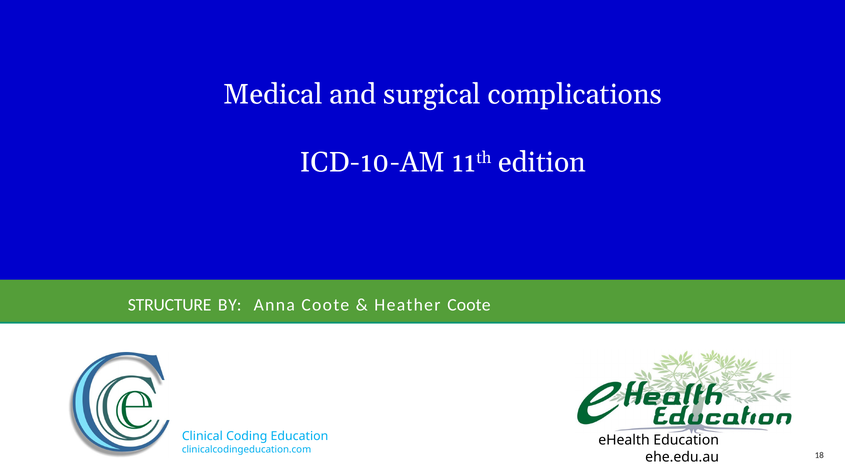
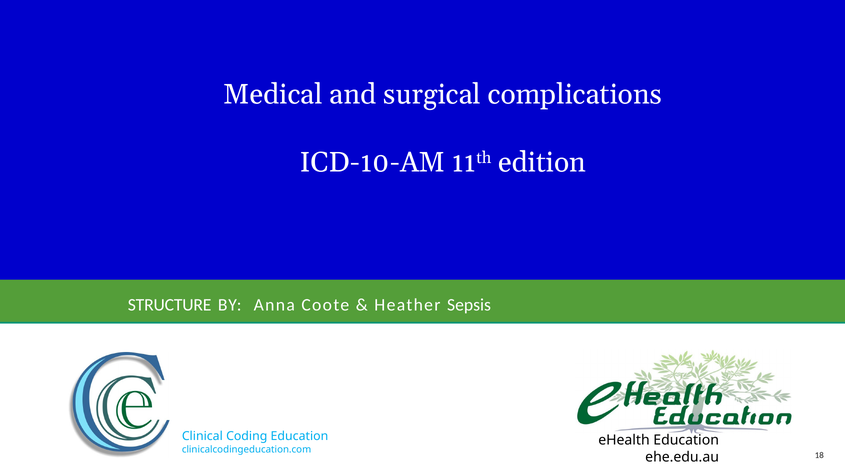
Heather Coote: Coote -> Sepsis (469, 305)
